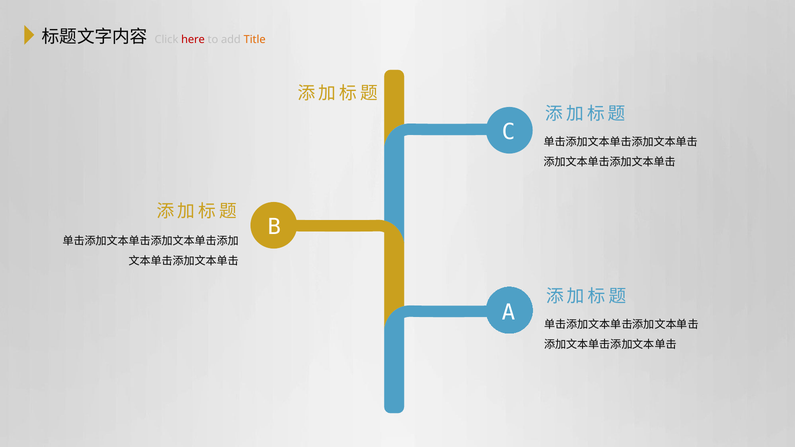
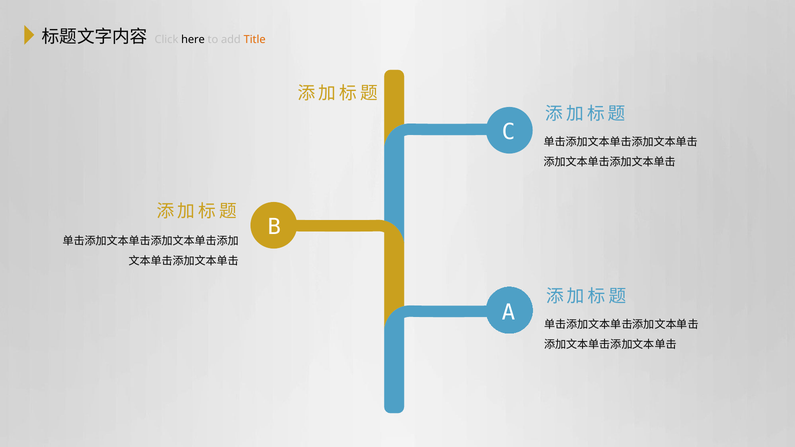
here colour: red -> black (193, 40)
